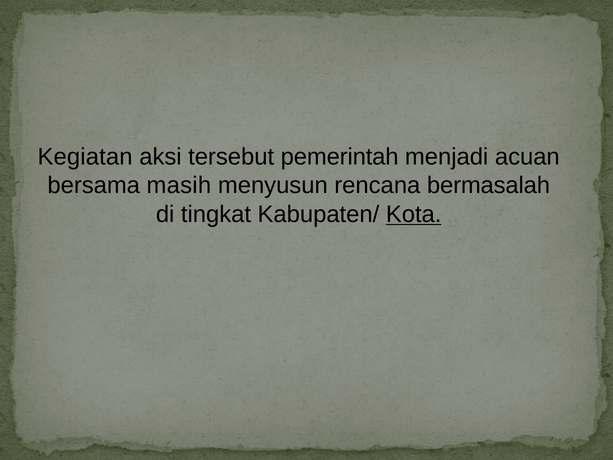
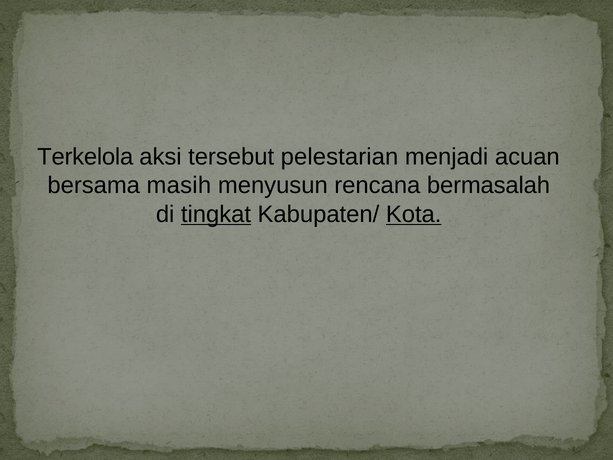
Kegiatan: Kegiatan -> Terkelola (85, 157)
pemerintah: pemerintah -> pelestarian (340, 157)
tingkat underline: none -> present (216, 214)
